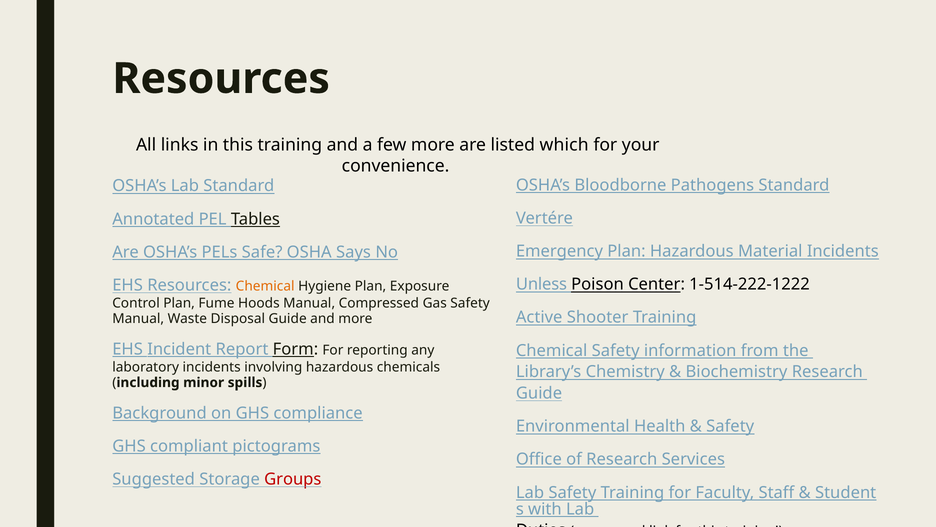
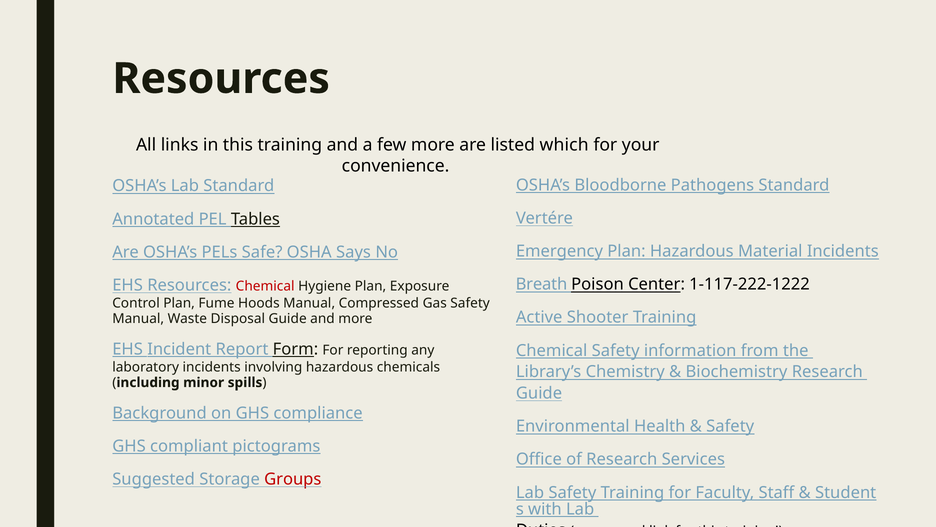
Unless: Unless -> Breath (541, 284)
1-514-222-1222: 1-514-222-1222 -> 1-117-222-1222 (749, 284)
Chemical colour: orange -> red (265, 286)
